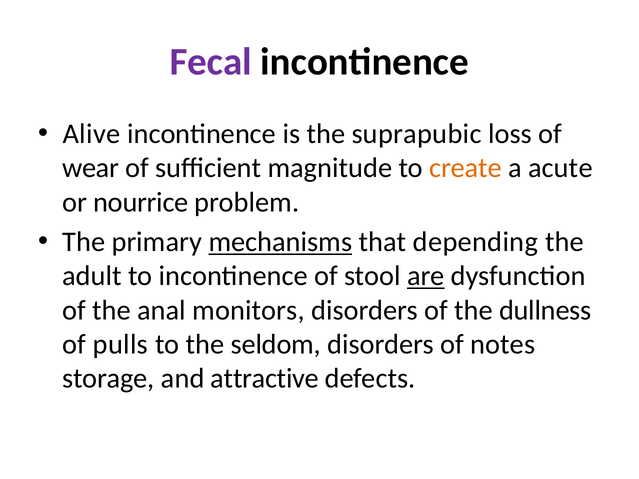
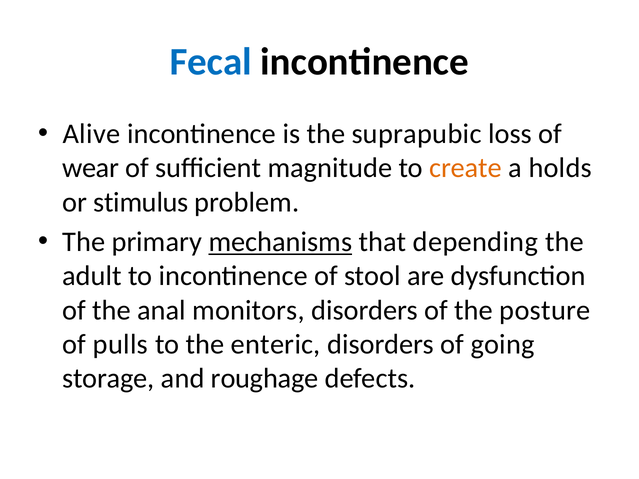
Fecal colour: purple -> blue (211, 62)
acute: acute -> holds (560, 168)
nourrice: nourrice -> stimulus (141, 202)
are underline: present -> none (426, 276)
dullness: dullness -> posture (545, 310)
seldom: seldom -> enteric (276, 344)
notes: notes -> going (503, 344)
attractive: attractive -> roughage (265, 379)
